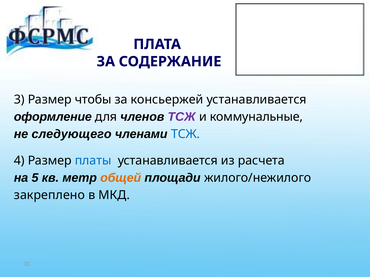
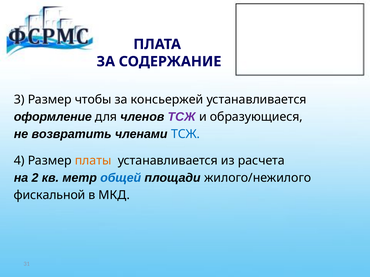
коммунальные: коммунальные -> образующиеся (256, 117)
следующего: следующего -> возвратить (72, 134)
платы colour: blue -> orange (93, 161)
5: 5 -> 2 (35, 178)
общей colour: orange -> blue (121, 178)
закреплено: закреплено -> фискальной (50, 195)
